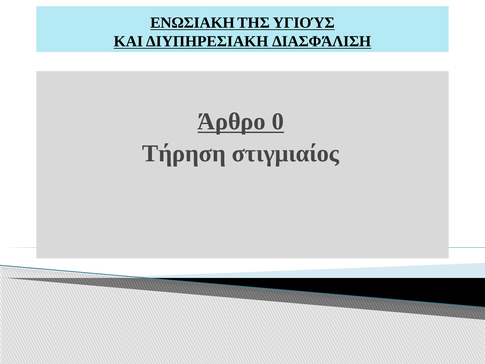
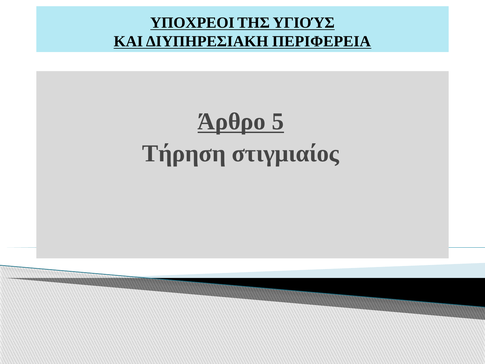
ΕΝΩΣΙΑΚΗ: ΕΝΩΣΙΑΚΗ -> ΥΠΟΧΡΕΟΙ (192, 23)
ΔΙΑΣΦΆΛΙΣΗ: ΔΙΑΣΦΆΛΙΣΗ -> ΠΕΡΙΦΕΡΕΙΑ (322, 41)
0: 0 -> 5 (278, 122)
